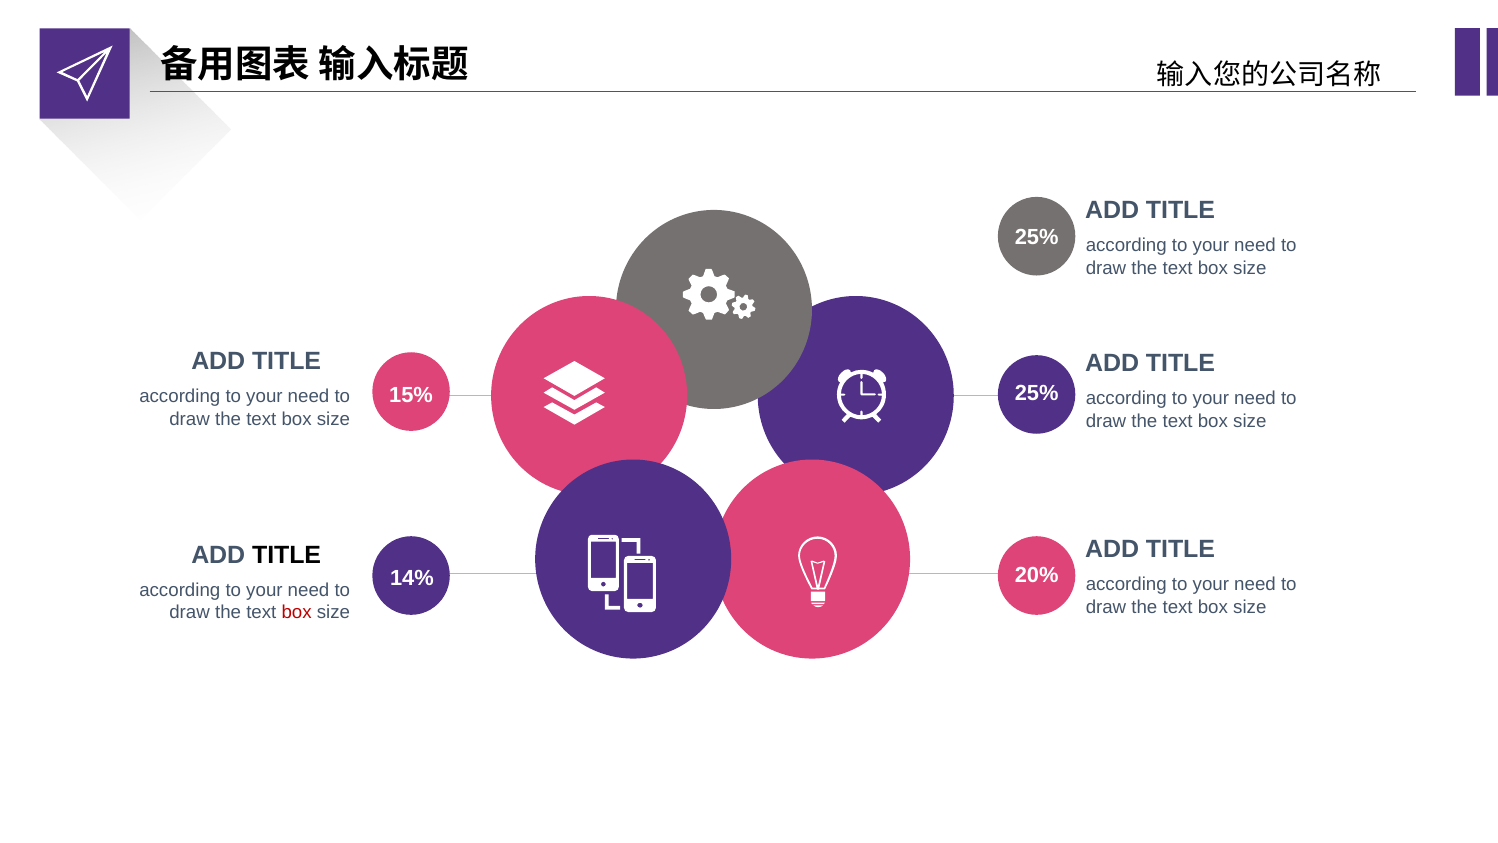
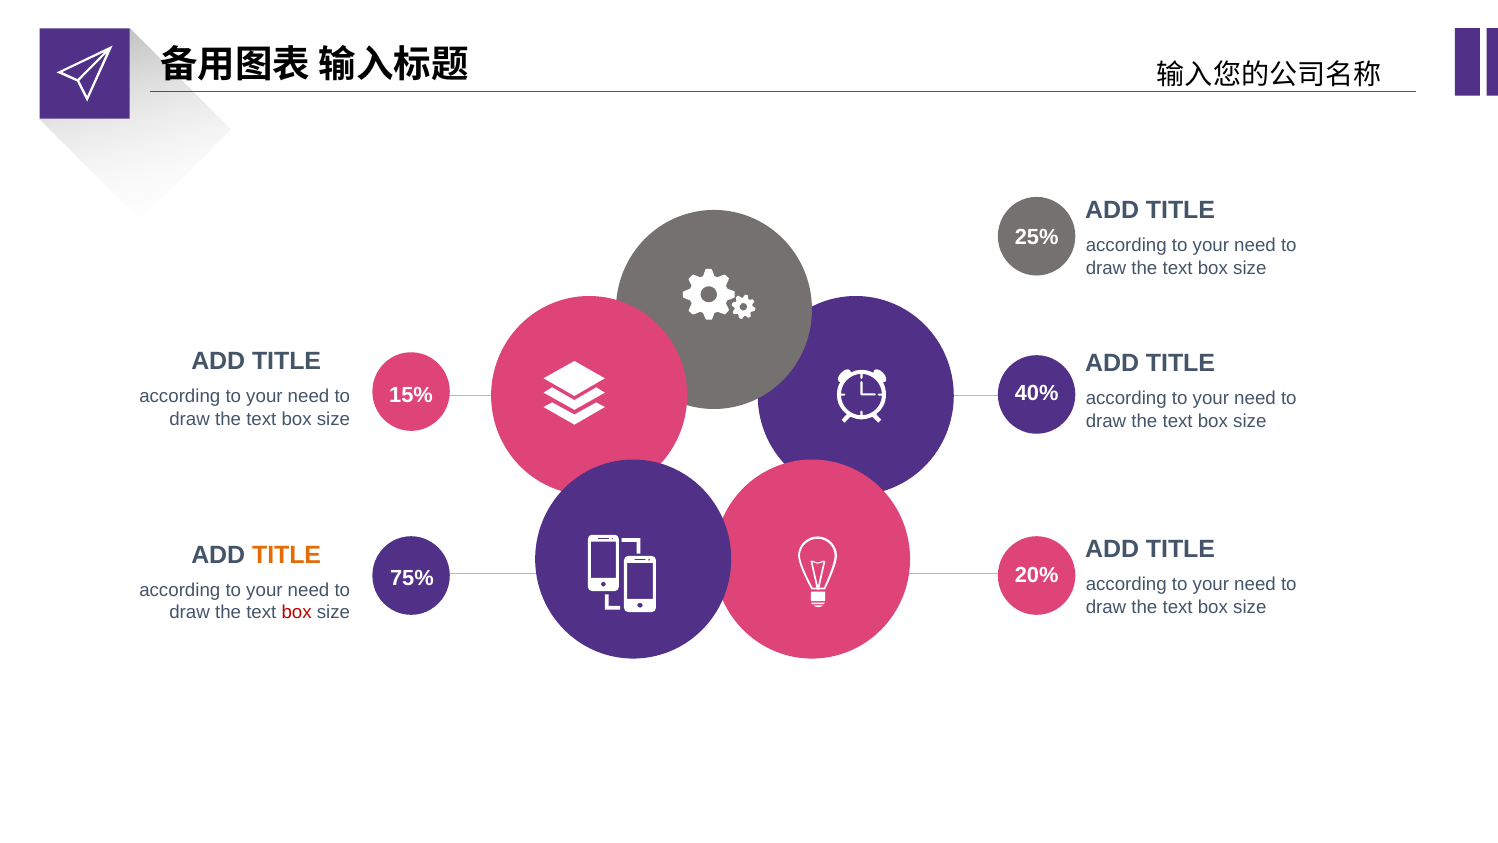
25%: 25% -> 40% (1037, 393)
TITLE colour: black -> orange (287, 555)
14%: 14% -> 75% (412, 578)
